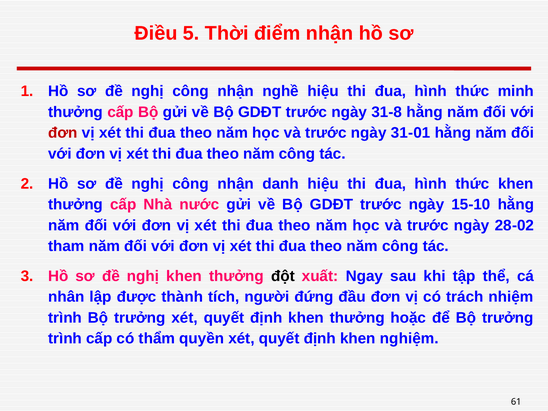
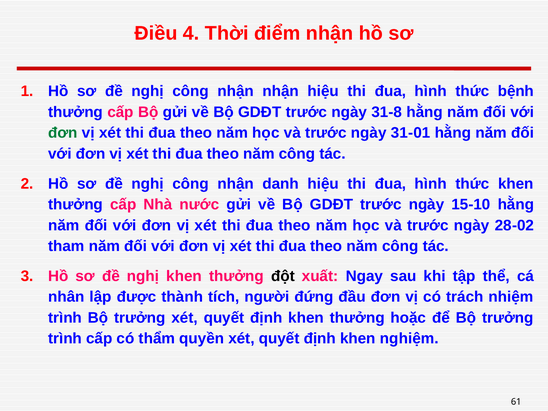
5: 5 -> 4 (191, 33)
nhận nghề: nghề -> nhận (281, 91)
minh: minh -> bệnh (516, 91)
đơn colour: red -> green (63, 133)
